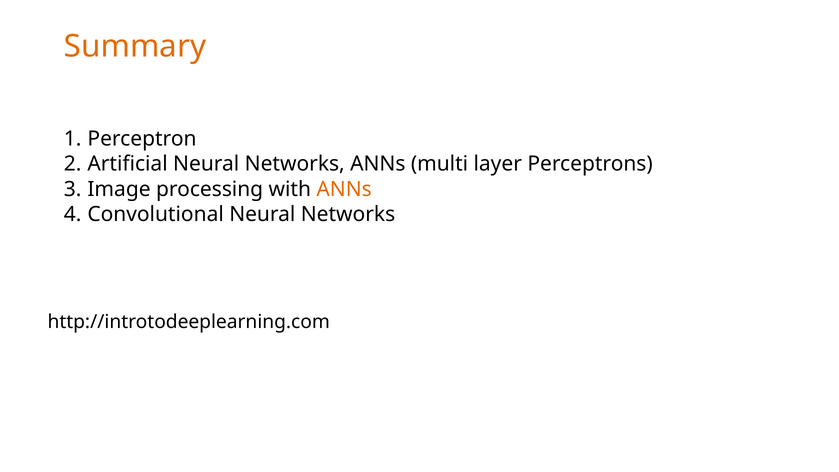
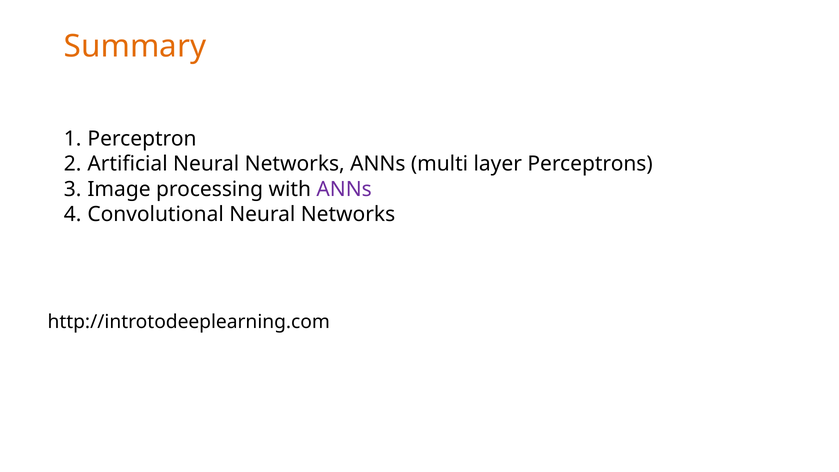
ANNs colour: orange -> purple (344, 189)
